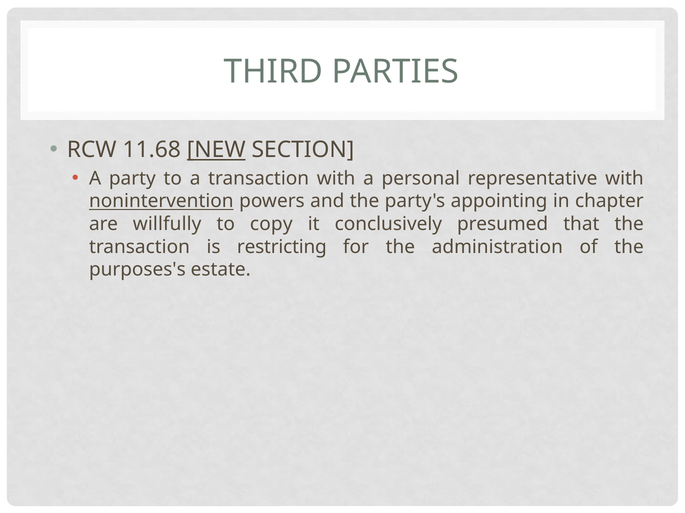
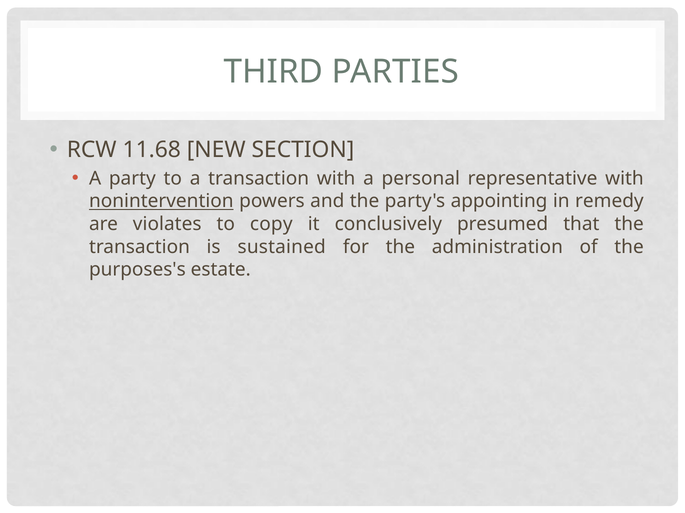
NEW underline: present -> none (216, 150)
chapter: chapter -> remedy (609, 202)
willfully: willfully -> violates (167, 224)
restricting: restricting -> sustained (282, 247)
